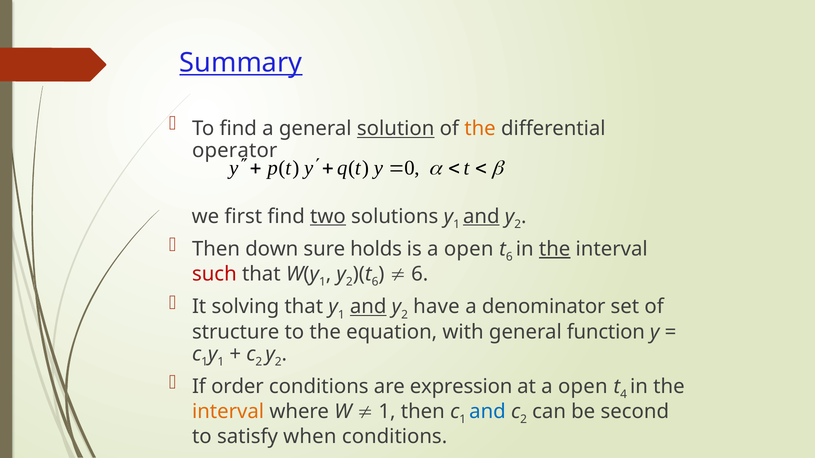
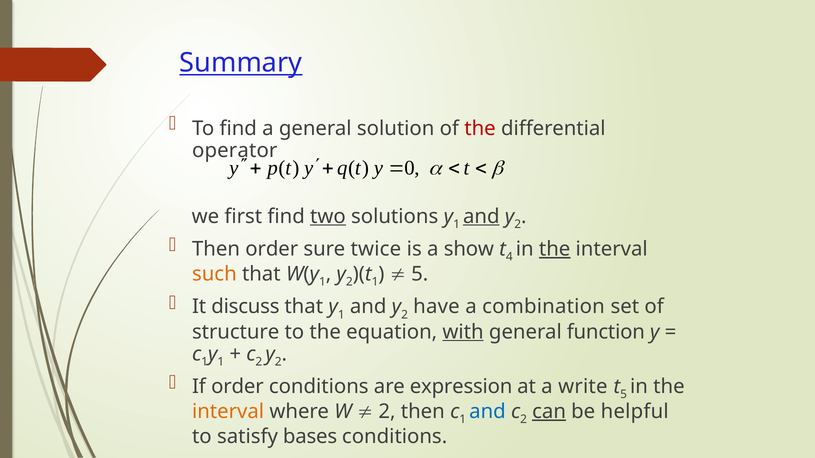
solution underline: present -> none (396, 129)
the colour: orange -> red (480, 129)
Then down: down -> order (272, 249)
holds: holds -> twice (376, 249)
is a open: open -> show (469, 249)
6: 6 -> 4 (509, 257)
such colour: red -> orange (214, 274)
6: 6 -> 1 (375, 282)
6: 6 -> 5 (420, 274)
solving: solving -> discuss (245, 307)
and underline: present -> none (368, 307)
denominator: denominator -> combination (544, 307)
with underline: none -> present (463, 332)
at a open: open -> write (583, 387)
4: 4 -> 5 (624, 395)
1: 1 -> 2 (387, 412)
can underline: none -> present (549, 412)
second: second -> helpful (635, 412)
when: when -> bases (310, 437)
